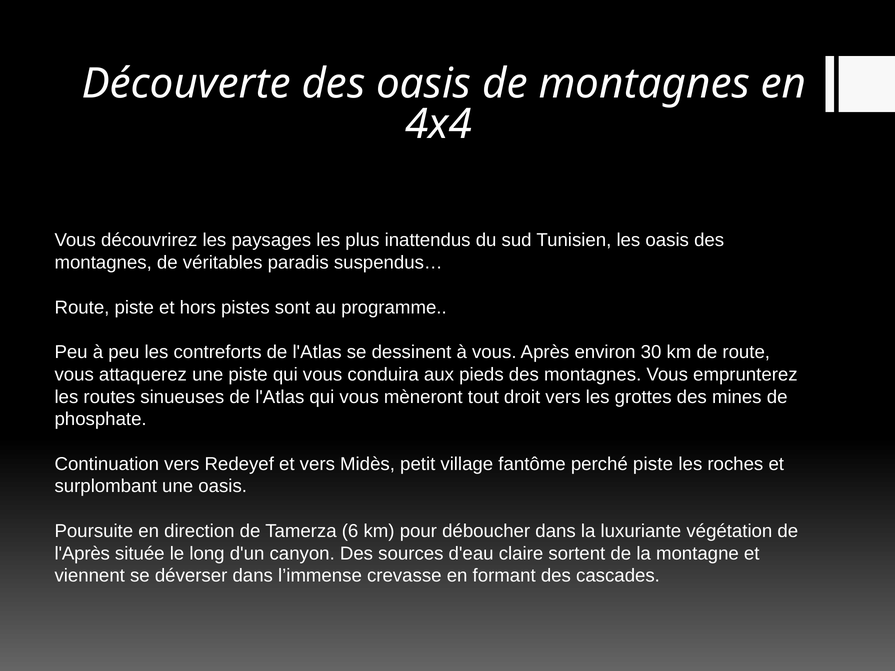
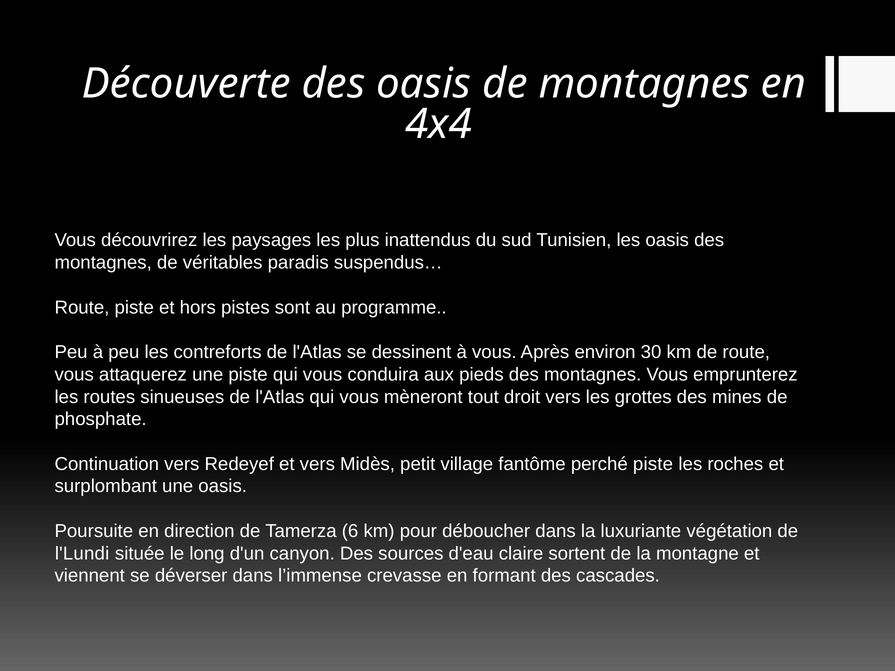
l'Après: l'Après -> l'Lundi (82, 554)
